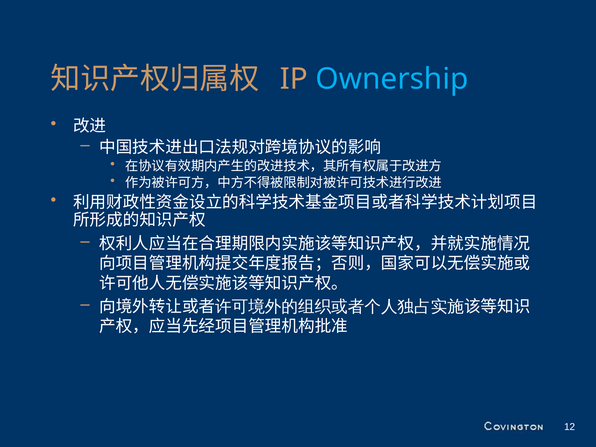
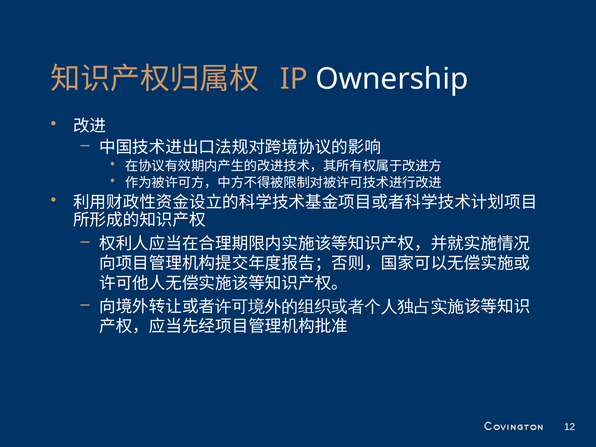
Ownership colour: light blue -> white (392, 79)
